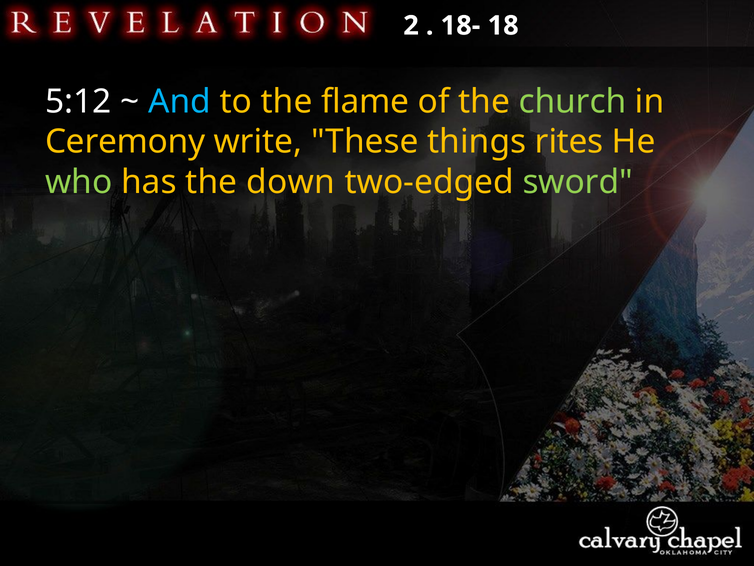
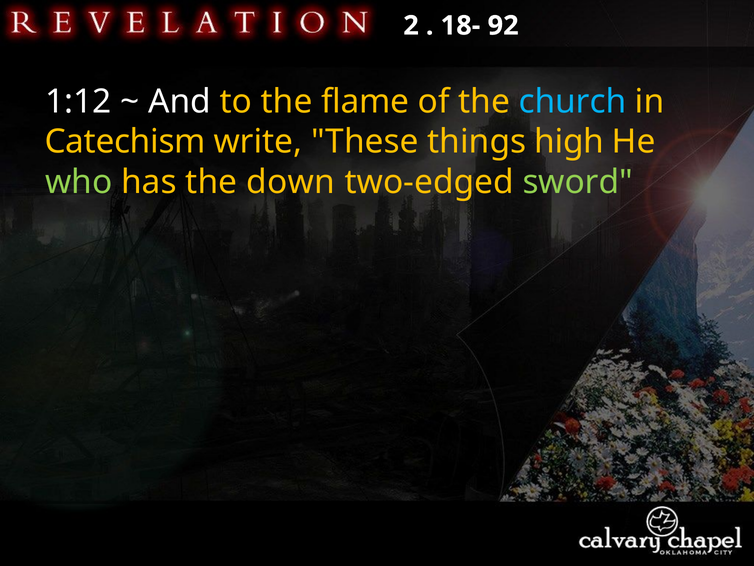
18: 18 -> 92 (503, 26)
5:12: 5:12 -> 1:12 (78, 102)
And colour: light blue -> white (180, 102)
church colour: light green -> light blue (572, 102)
Ceremony: Ceremony -> Catechism (125, 142)
rites: rites -> high (569, 142)
